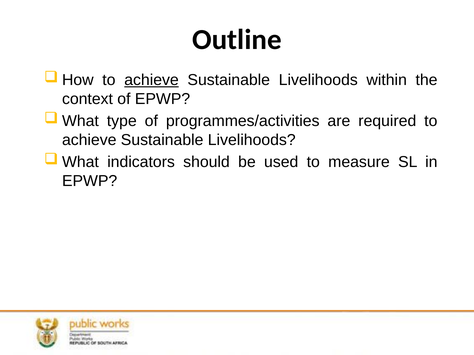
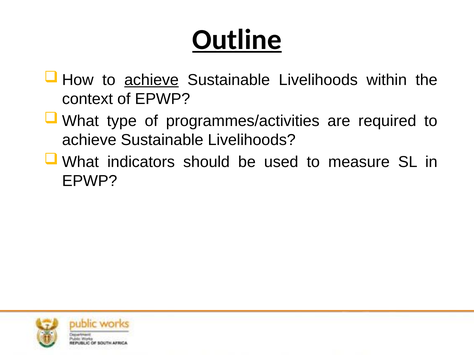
Outline underline: none -> present (237, 40)
